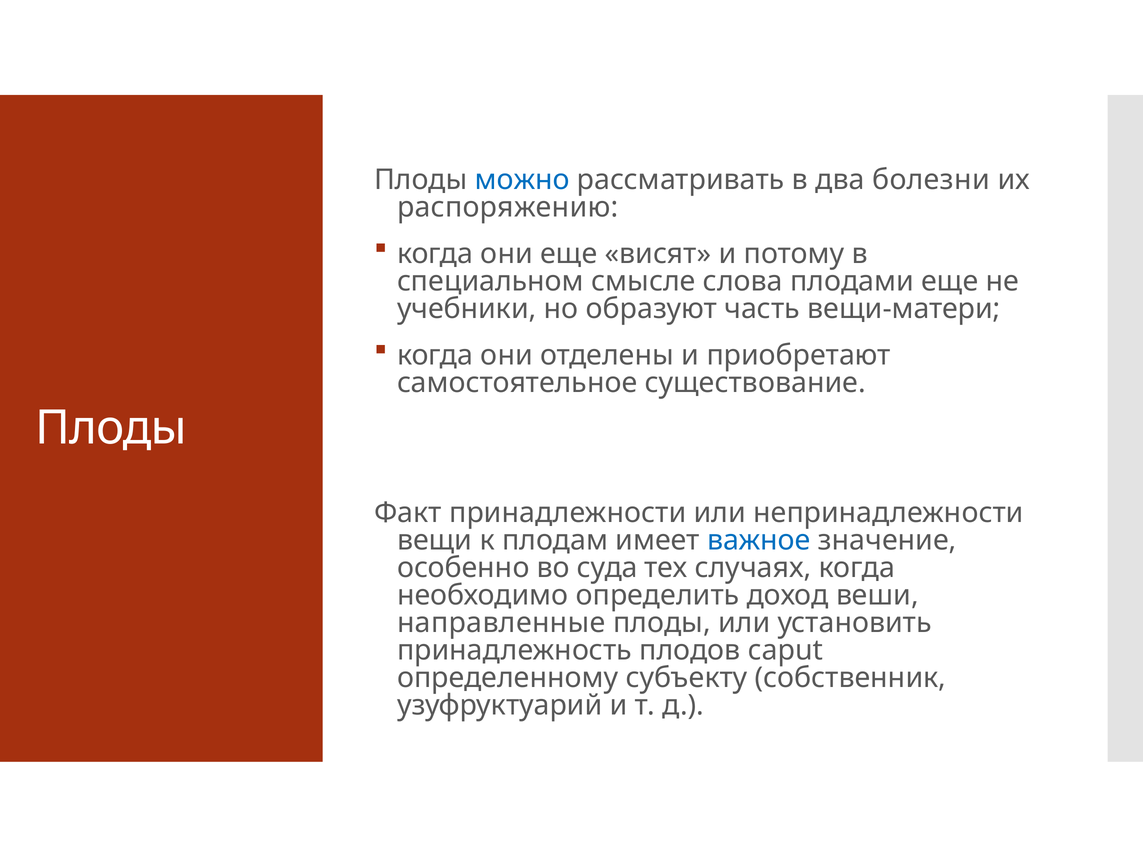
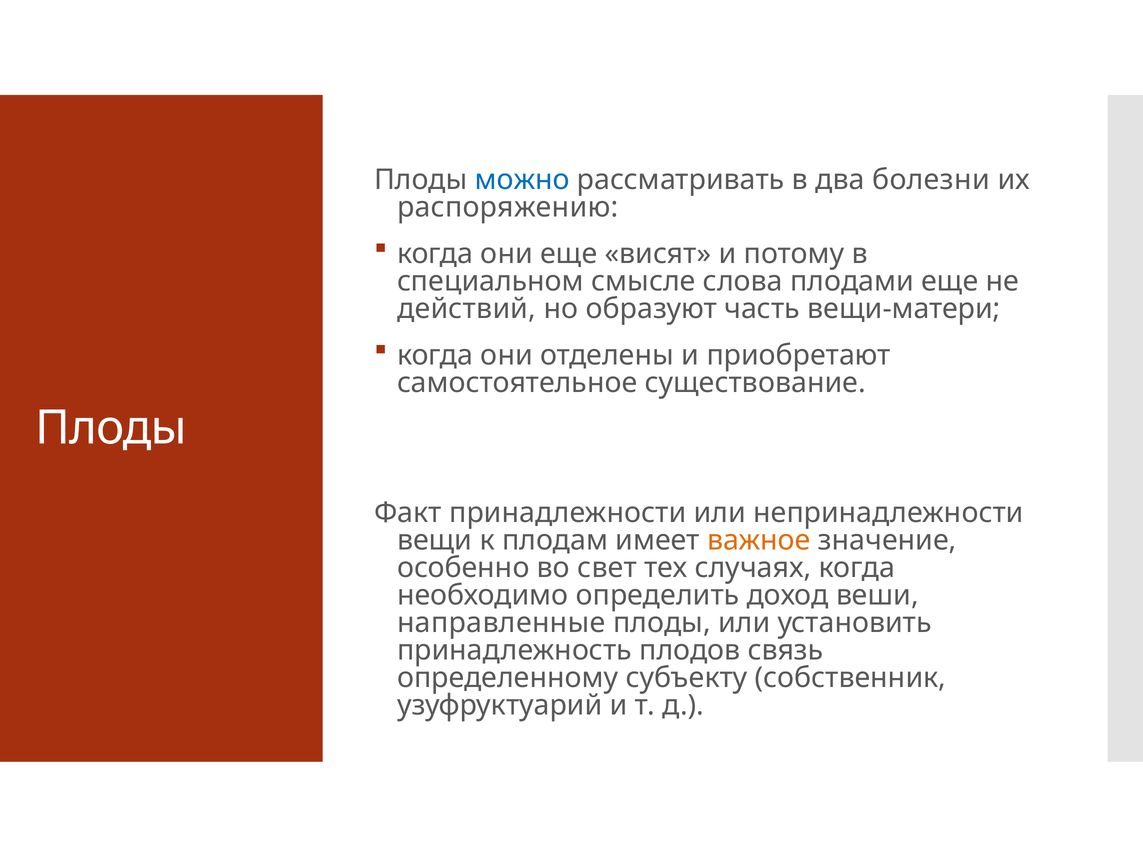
учебники: учебники -> действий (467, 308)
важное colour: blue -> orange (759, 540)
суда: суда -> свет (607, 567)
caput: caput -> связь (786, 650)
